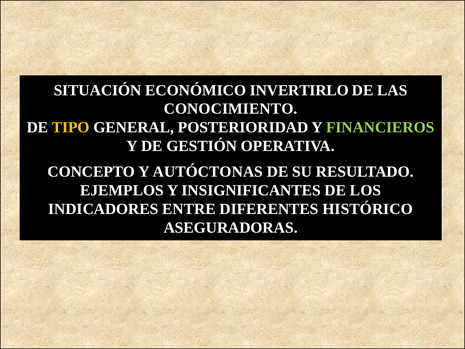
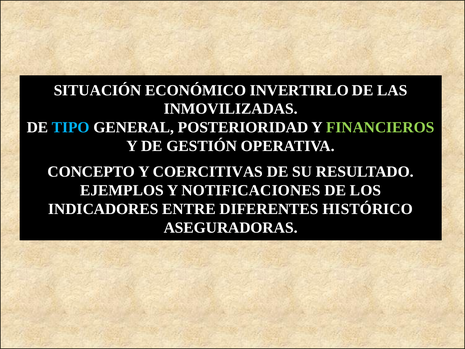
CONOCIMIENTO: CONOCIMIENTO -> INMOVILIZADAS (231, 109)
TIPO colour: yellow -> light blue (71, 127)
AUTÓCTONAS: AUTÓCTONAS -> COERCITIVAS (208, 172)
INSIGNIFICANTES: INSIGNIFICANTES -> NOTIFICACIONES (251, 190)
